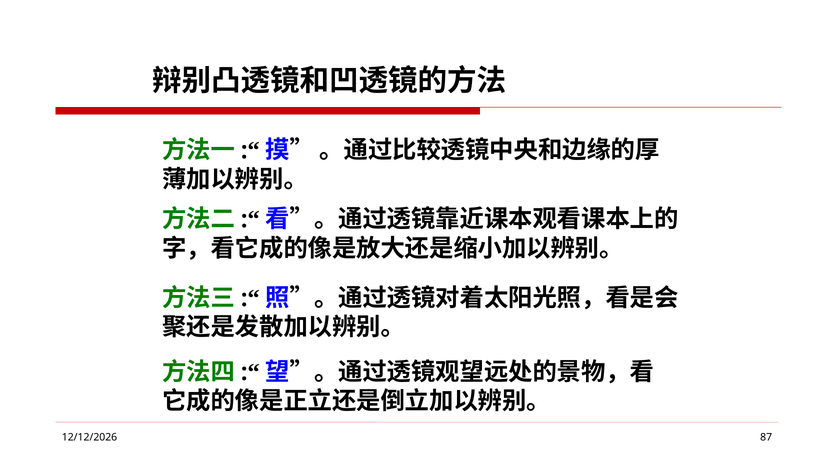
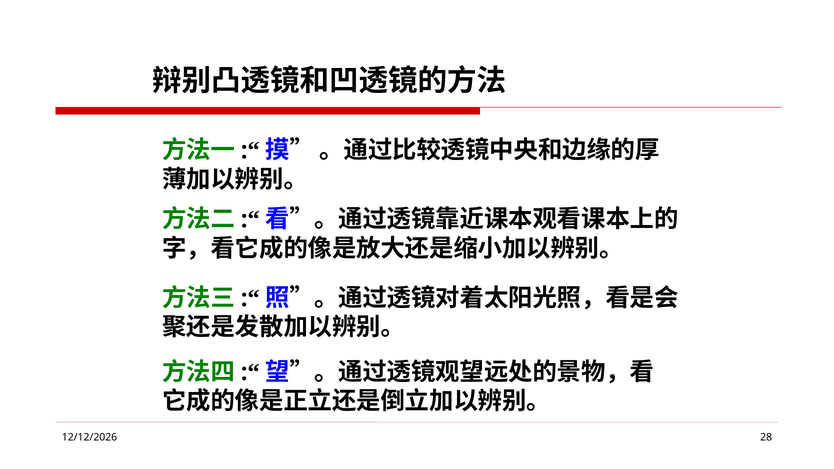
87: 87 -> 28 (766, 437)
